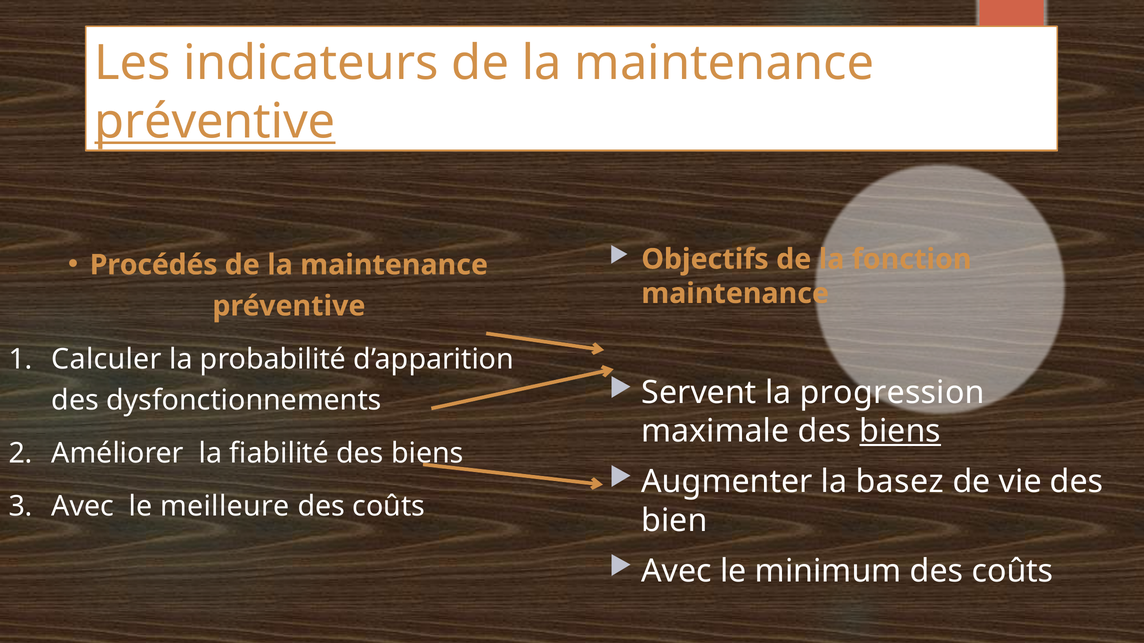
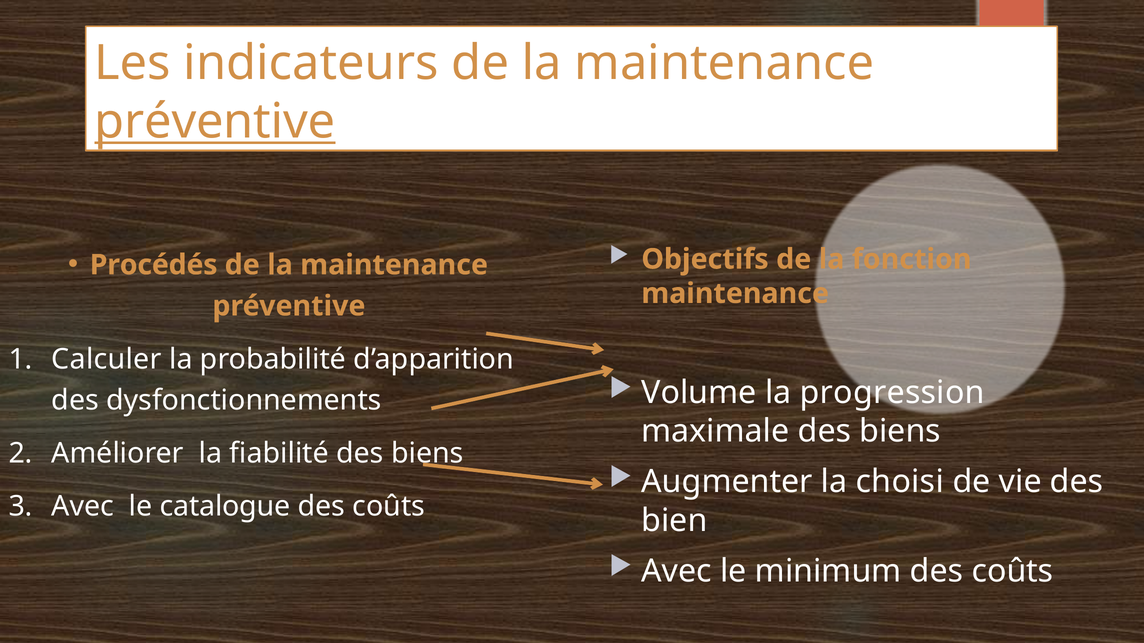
Servent: Servent -> Volume (699, 393)
biens underline: present -> none (900, 432)
basez: basez -> choisi (900, 482)
meilleure: meilleure -> catalogue (225, 507)
